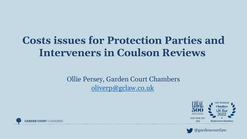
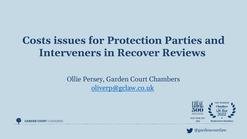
Coulson: Coulson -> Recover (138, 53)
